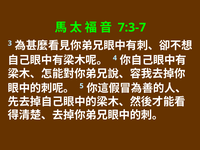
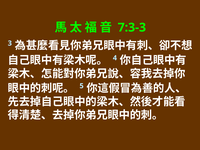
7:3-7: 7:3-7 -> 7:3-3 (132, 28)
